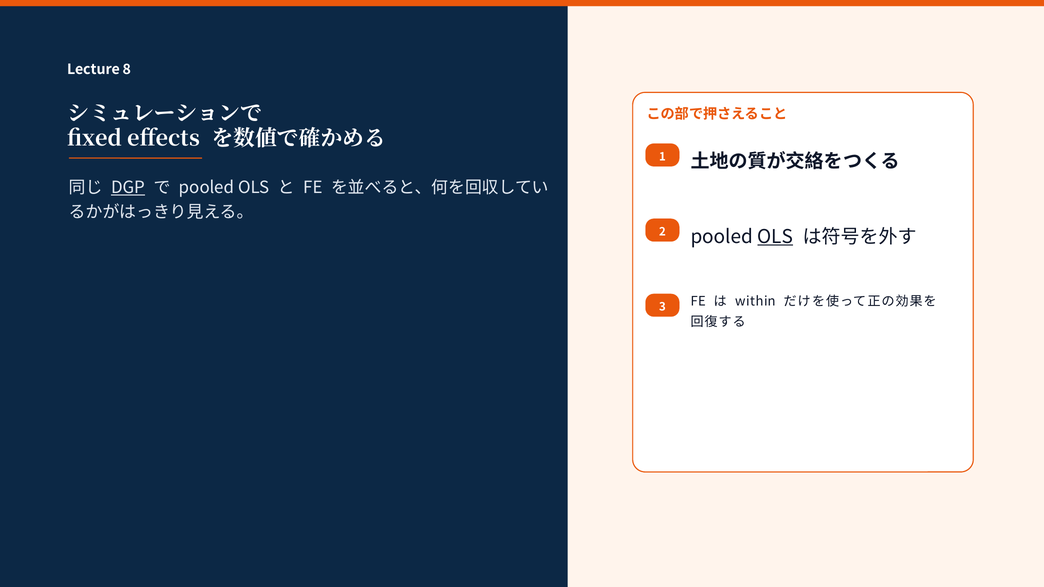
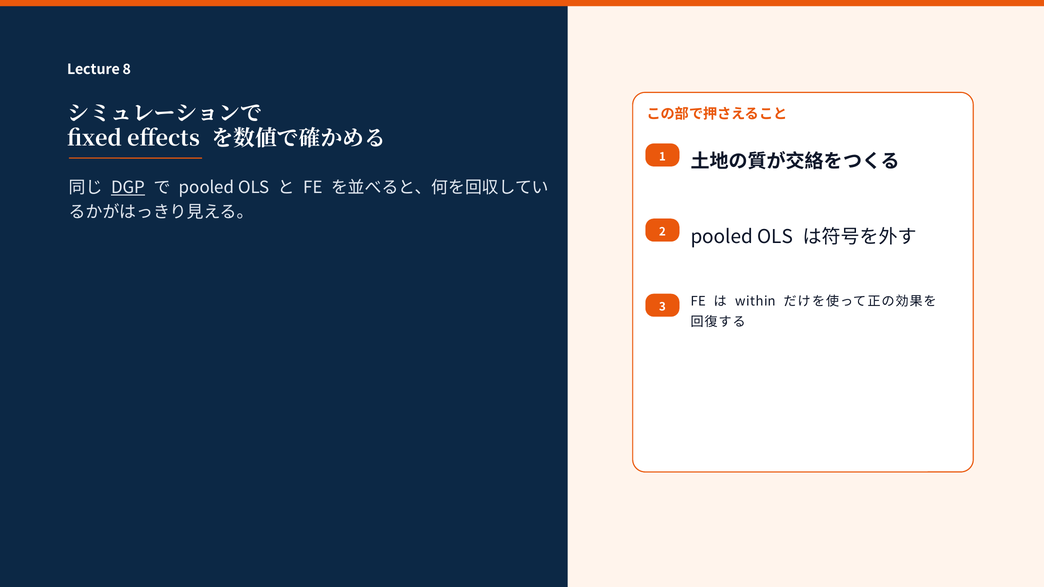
OLS underline: present -> none (775, 237)
